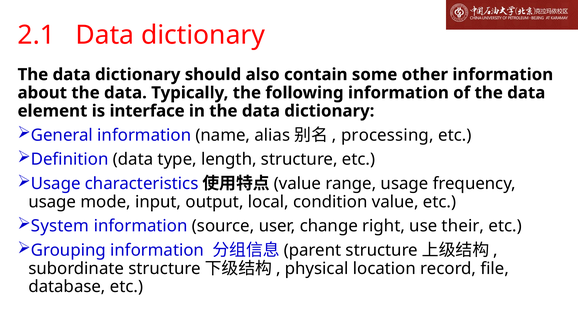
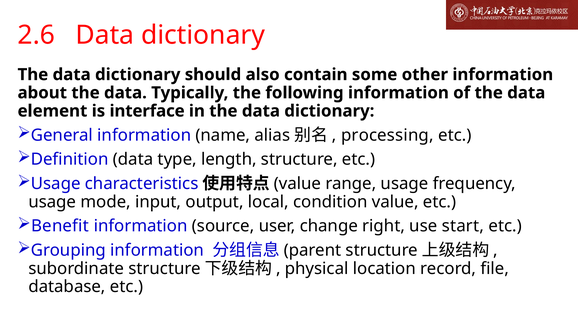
2.1: 2.1 -> 2.6 (36, 35)
System: System -> Benefit (60, 226)
their: their -> start (463, 226)
